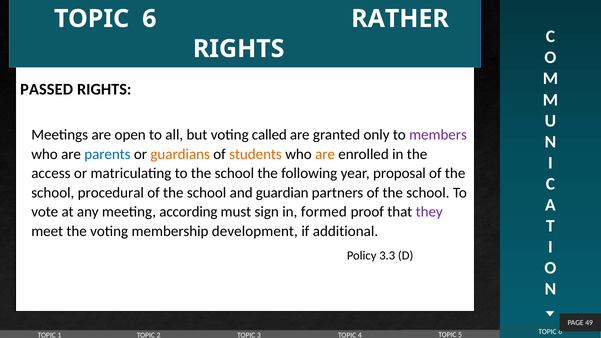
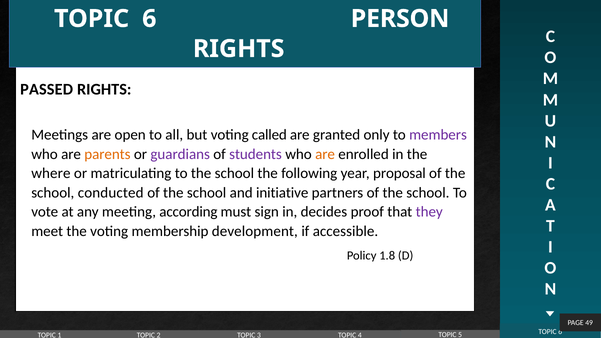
RATHER: RATHER -> PERSON (400, 19)
parents colour: blue -> orange (107, 154)
guardians colour: orange -> purple (180, 154)
students colour: orange -> purple (256, 154)
access: access -> where (51, 173)
procedural: procedural -> conducted (111, 193)
guardian: guardian -> initiative (282, 193)
formed: formed -> decides (324, 212)
additional: additional -> accessible (345, 231)
3.3: 3.3 -> 1.8 (387, 255)
